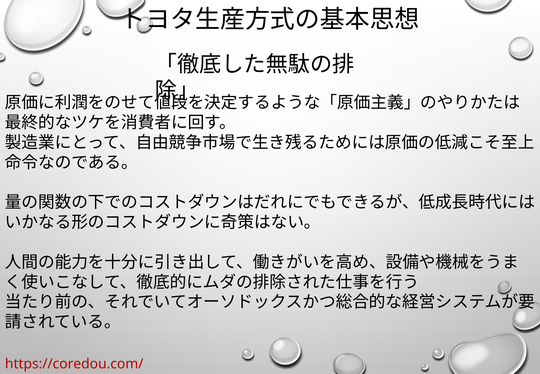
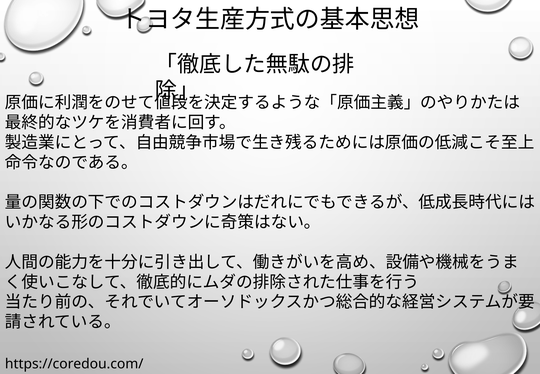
https://coredou.com/ colour: red -> black (74, 364)
